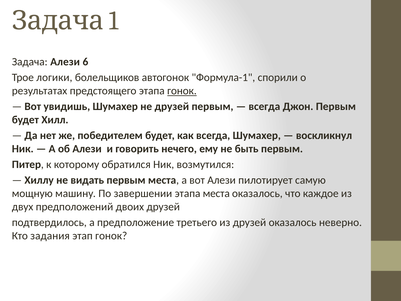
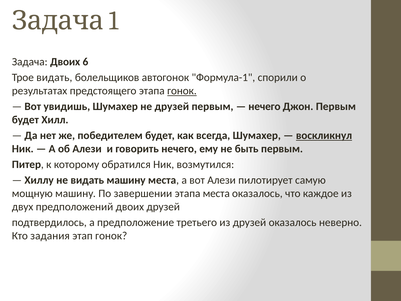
Задача Алези: Алези -> Двоих (65, 62)
Трое логики: логики -> видать (54, 77)
всегда: всегда -> нечего (264, 106)
воскликнул underline: none -> present (324, 135)
видать первым: первым -> машину (126, 180)
